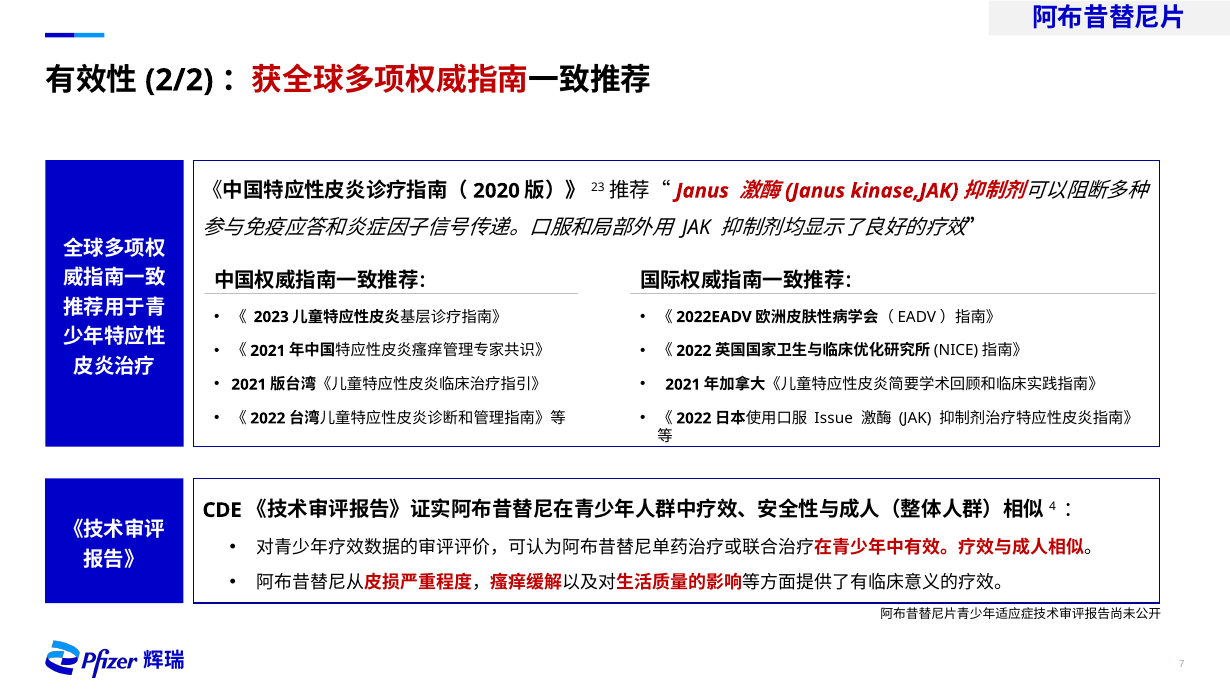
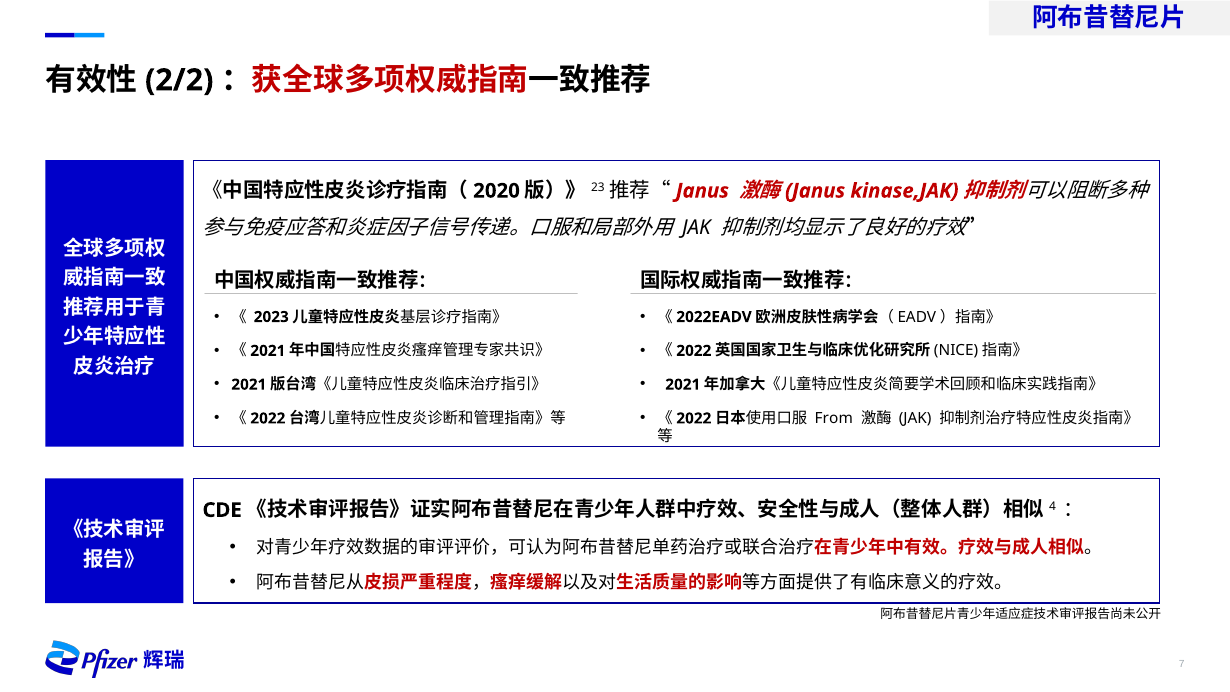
Issue: Issue -> From (834, 418)
